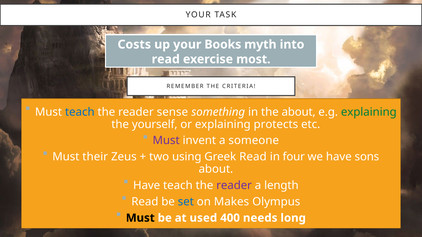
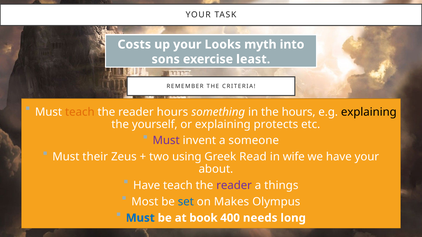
Books: Books -> Looks (223, 45)
read: read -> sons (166, 59)
most: most -> least (253, 59)
teach colour: blue -> orange (80, 112)
reader sense: sense -> hours (172, 112)
the about: about -> hours (299, 112)
explaining colour: green -> black (369, 112)
four: four -> wife (294, 157)
have sons: sons -> your (367, 157)
length: length -> things (281, 186)
Read: Read -> Most (145, 202)
Must colour: black -> blue (140, 218)
used: used -> book (203, 218)
